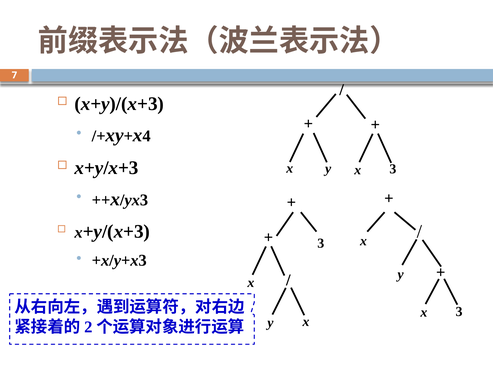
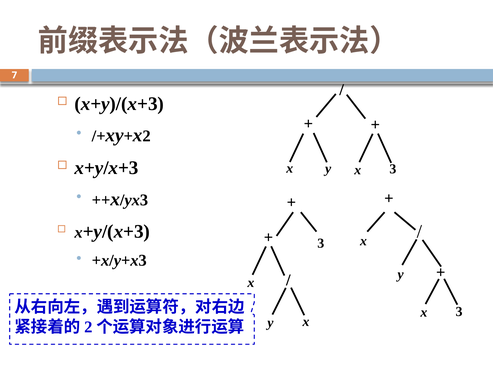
4: 4 -> 2 (147, 136)
